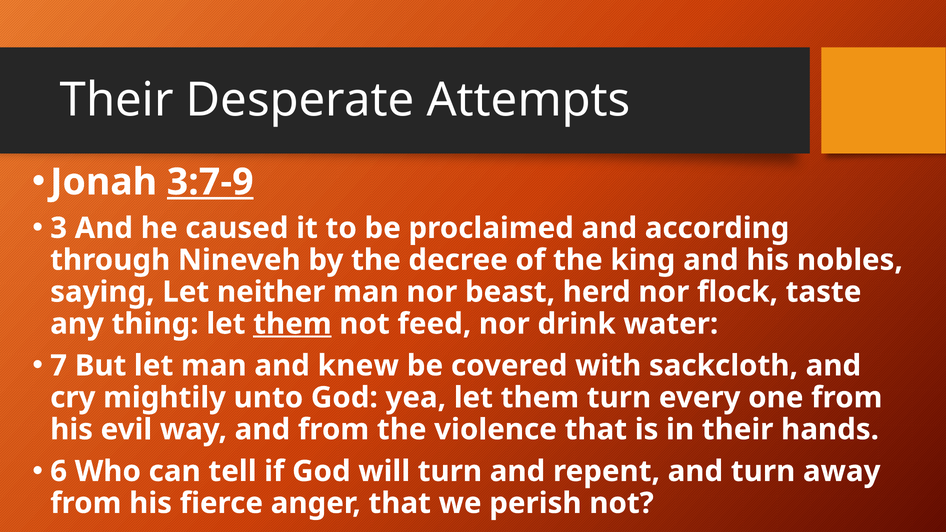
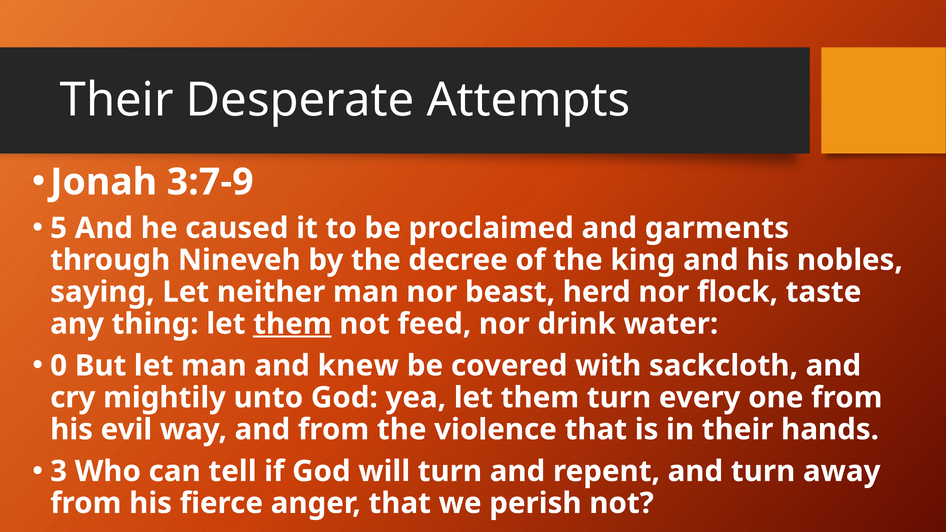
3:7-9 underline: present -> none (210, 182)
3: 3 -> 5 (59, 228)
according: according -> garments (717, 228)
7: 7 -> 0 (59, 366)
6: 6 -> 3 (59, 471)
